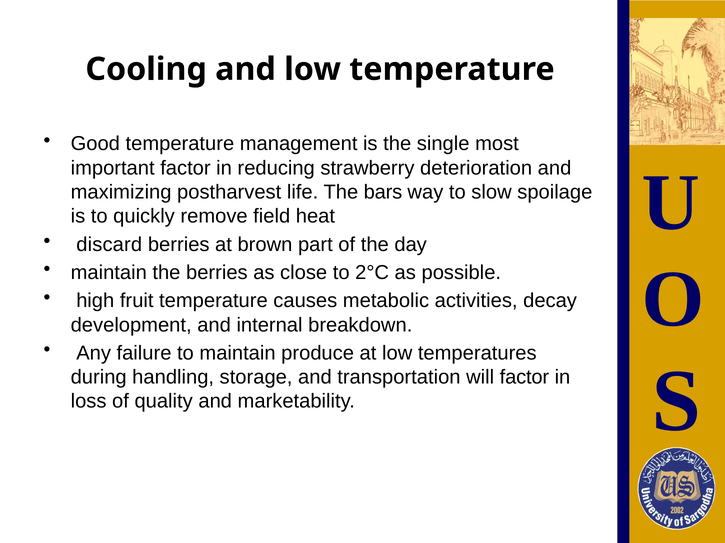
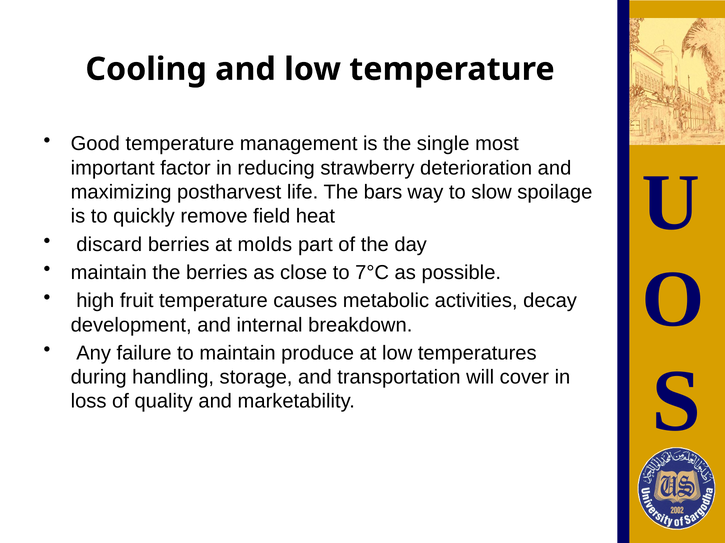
brown: brown -> molds (265, 245)
2°C: 2°C -> 7°C (372, 273)
will factor: factor -> cover (524, 378)
